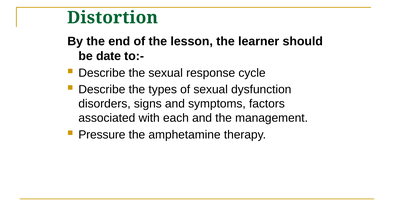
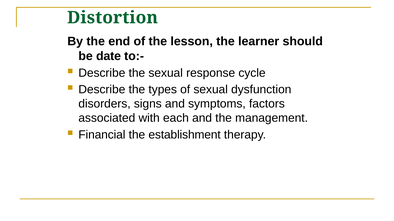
Pressure: Pressure -> Financial (102, 135)
amphetamine: amphetamine -> establishment (185, 135)
